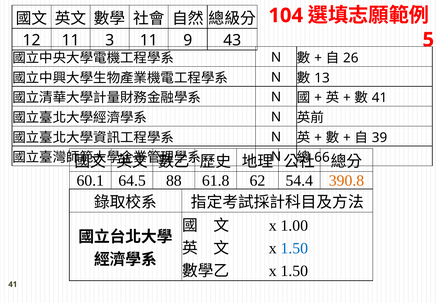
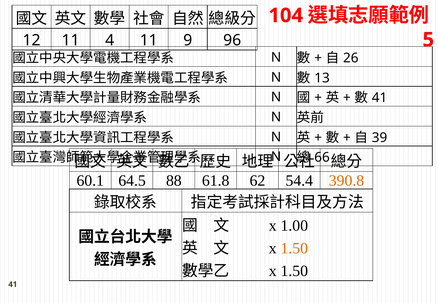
3: 3 -> 4 (110, 40)
43: 43 -> 96 (232, 40)
1.50 colour: blue -> orange (294, 248)
